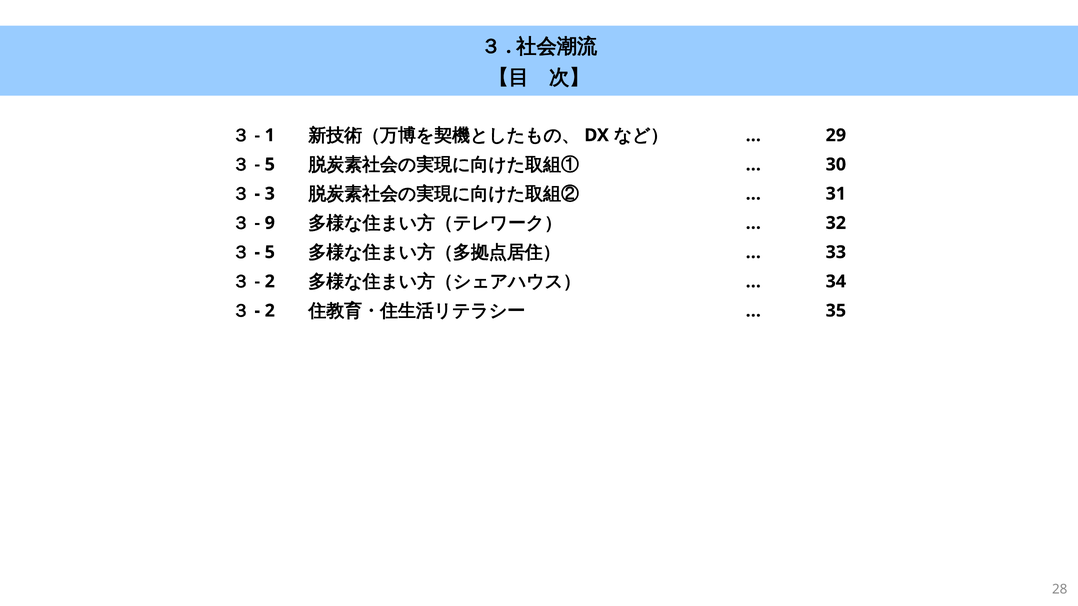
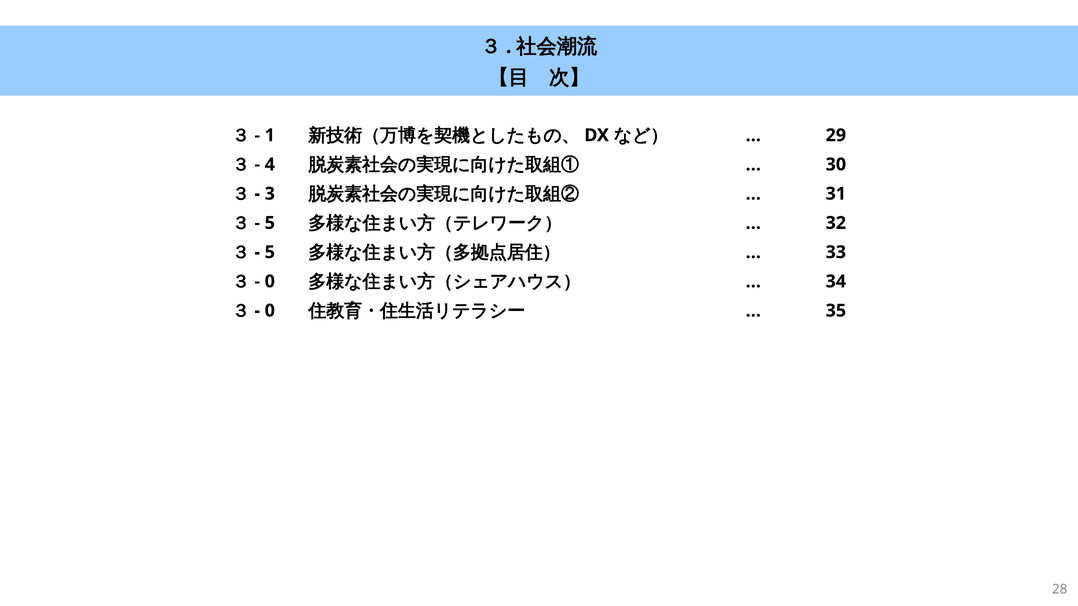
5: 5 -> 4 (270, 165)
9: 9 -> 5 (270, 223)
2: 2 -> 0 (270, 282)
2: 2 -> 0 (270, 311)
